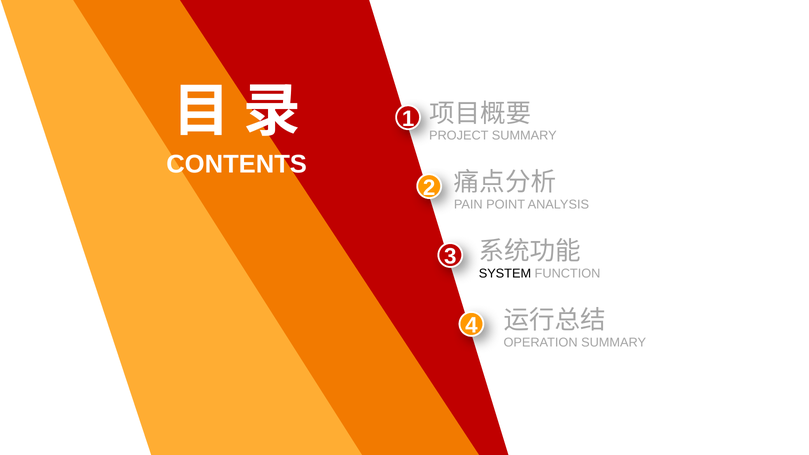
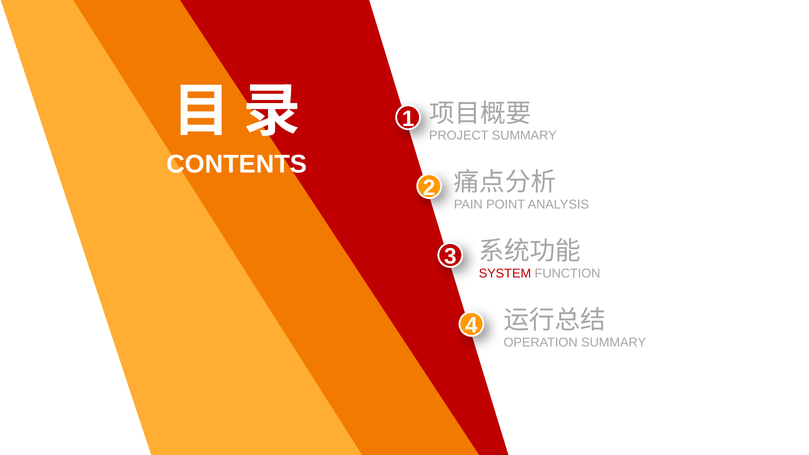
SYSTEM colour: black -> red (505, 274)
